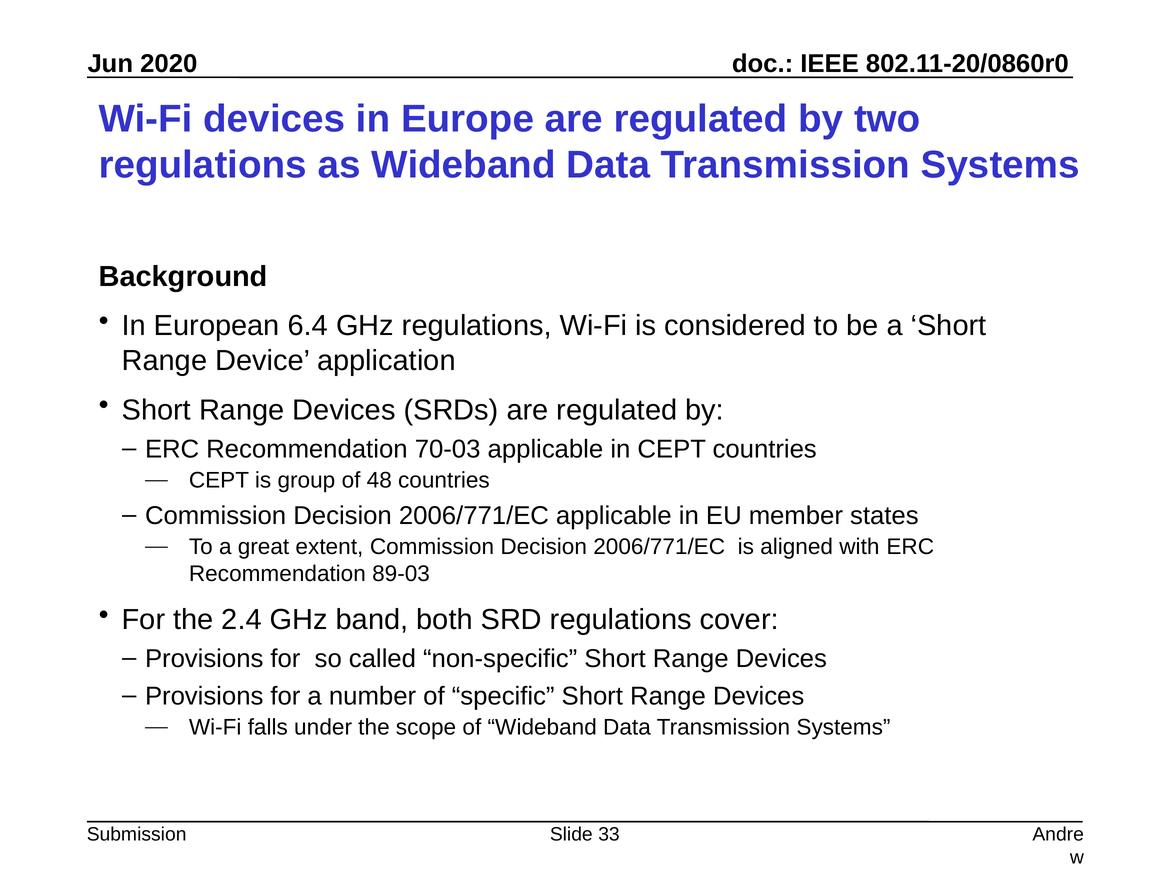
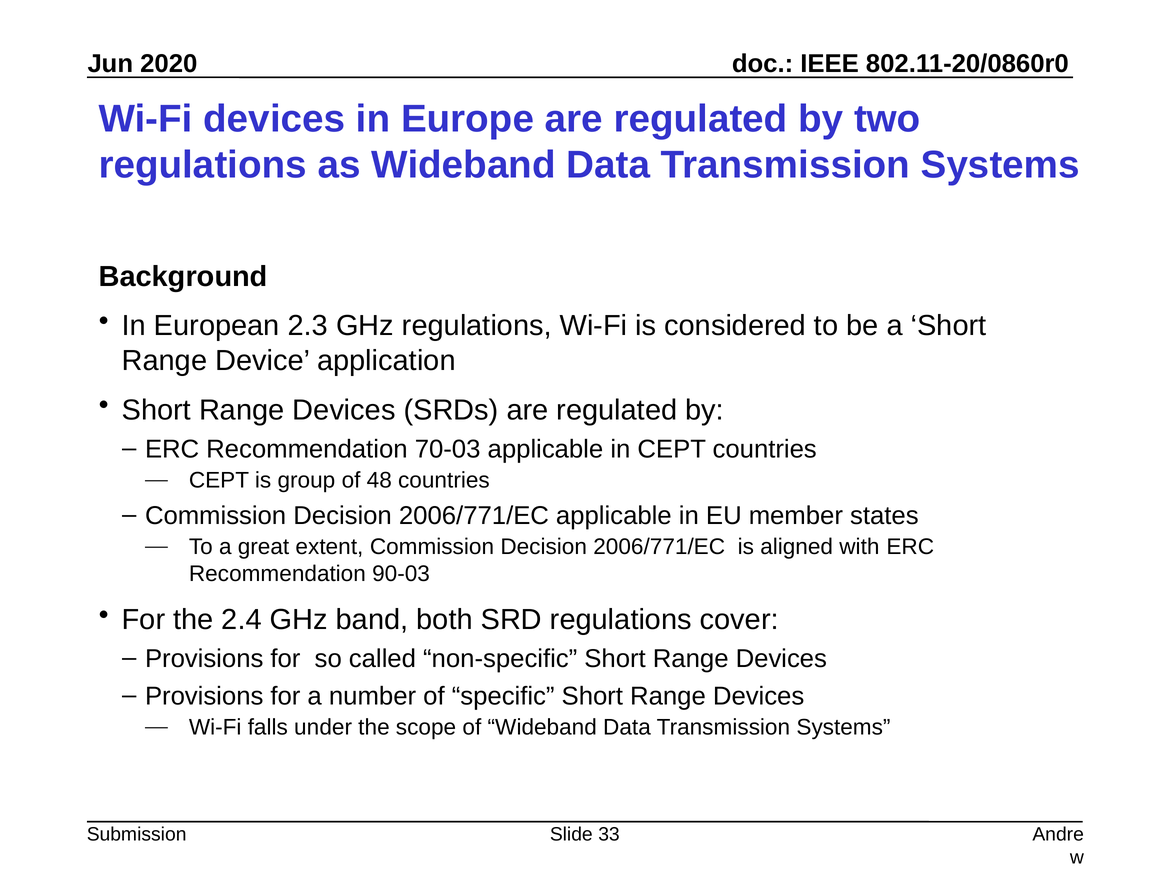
6.4: 6.4 -> 2.3 (308, 326)
89-03: 89-03 -> 90-03 (401, 574)
